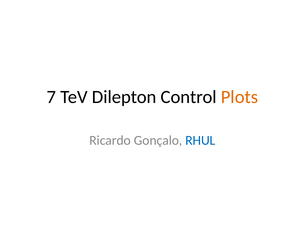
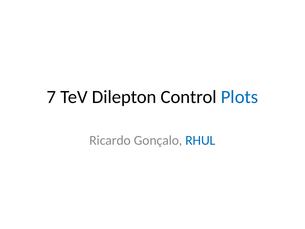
Plots colour: orange -> blue (239, 97)
